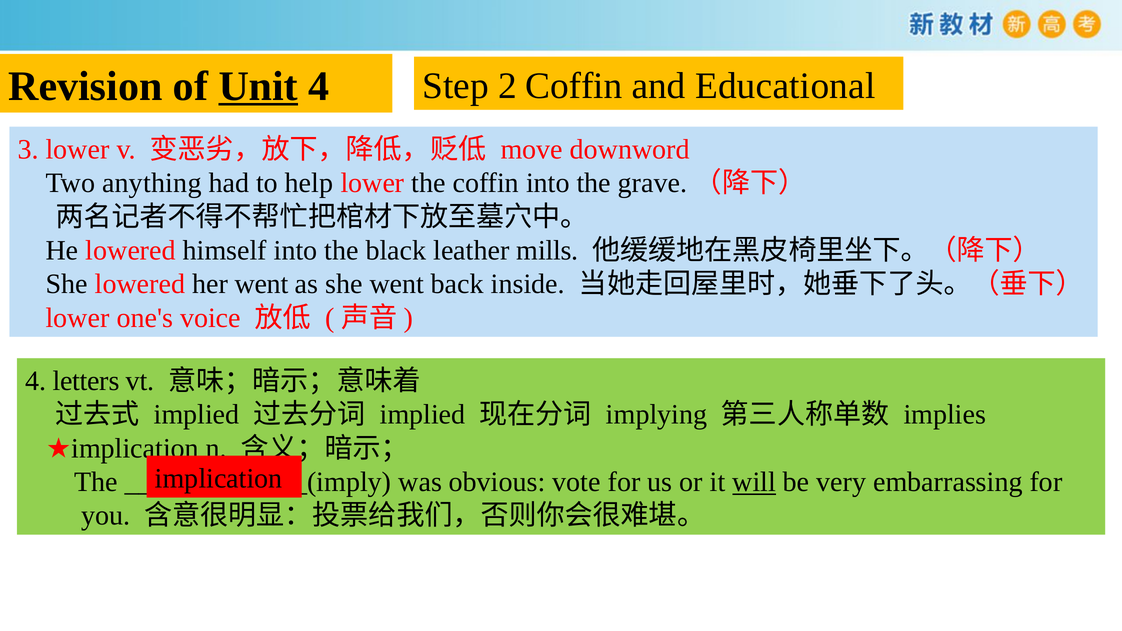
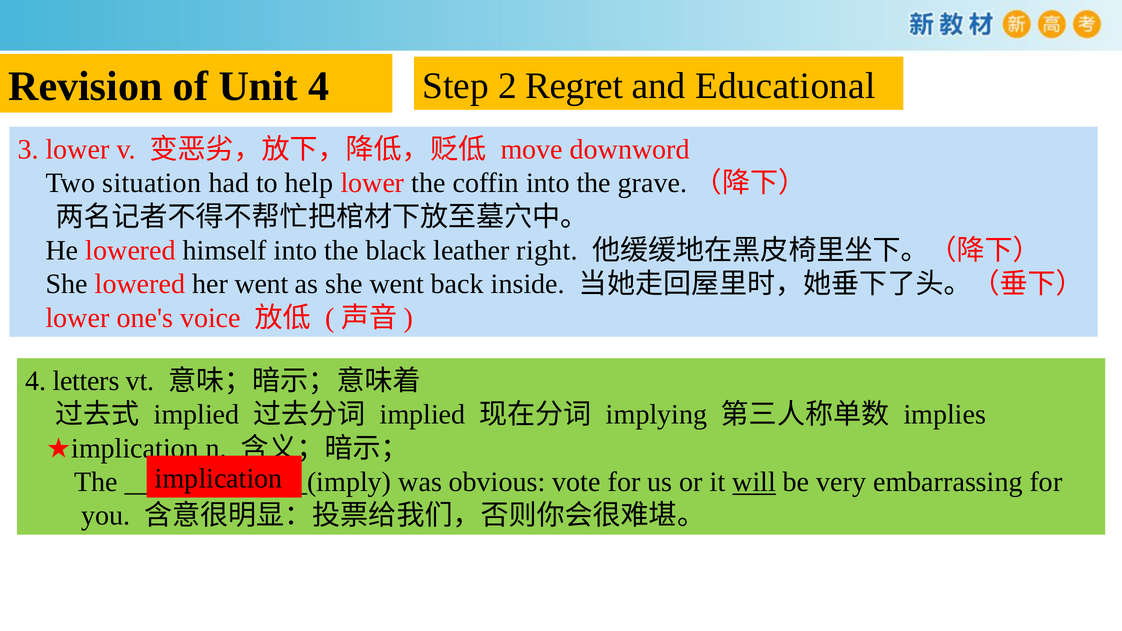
Unit underline: present -> none (258, 86)
2 Coffin: Coffin -> Regret (574, 86)
anything: anything -> situation (152, 183)
mills: mills -> right (547, 251)
